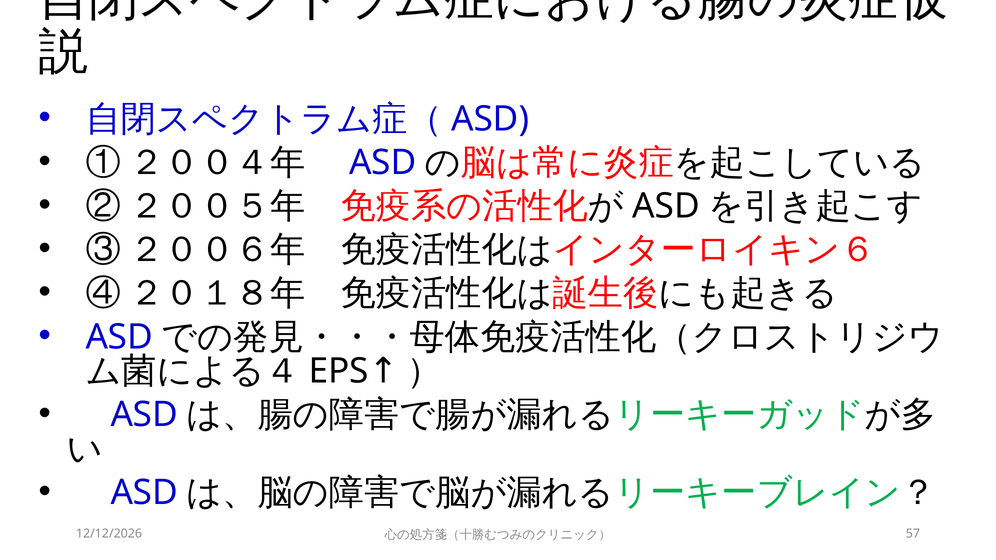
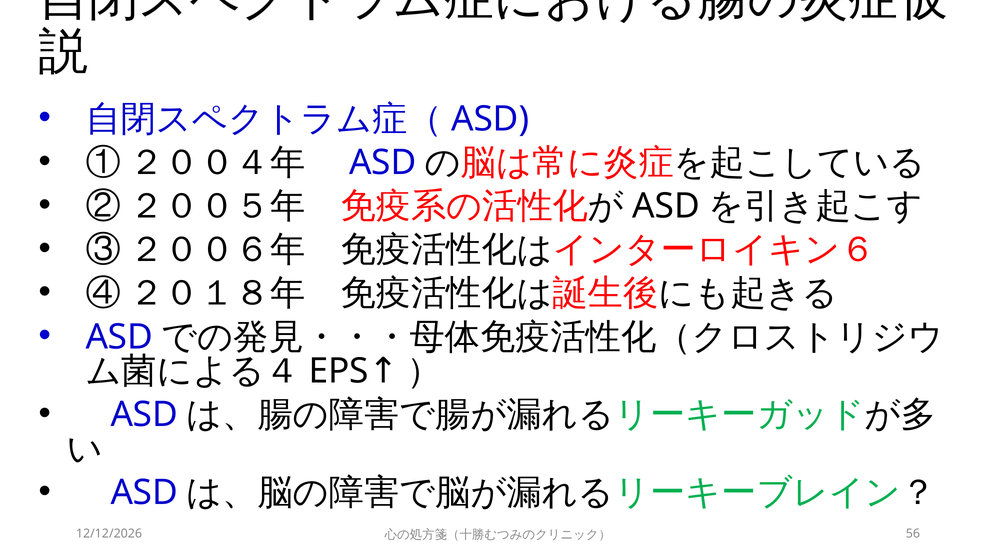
57: 57 -> 56 (913, 534)
